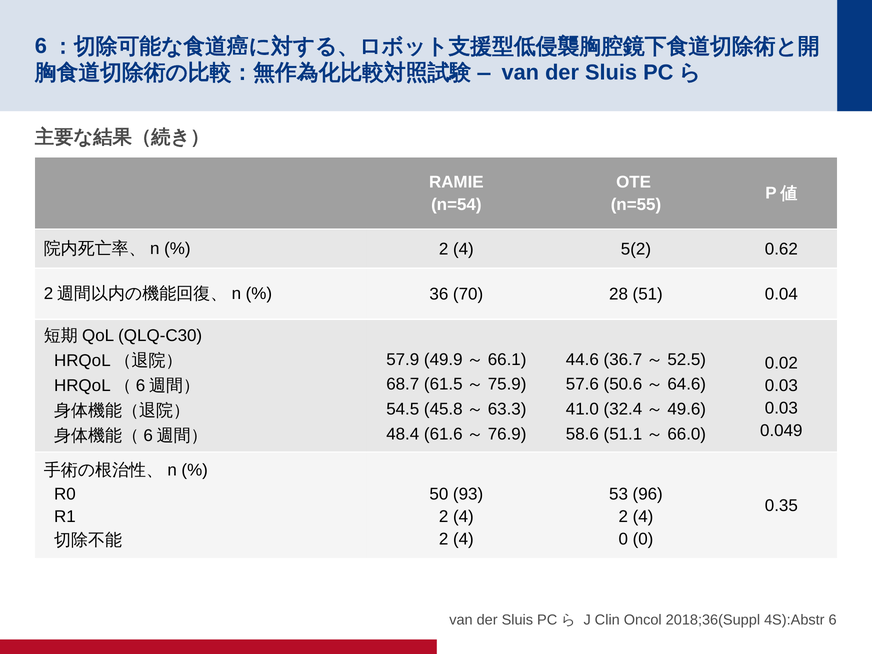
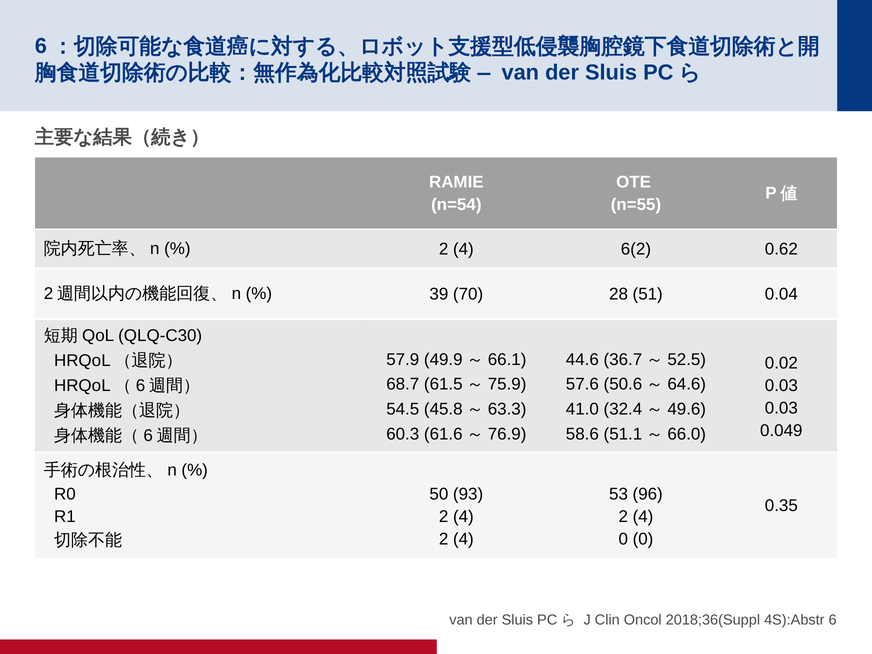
5(2: 5(2 -> 6(2 (636, 249)
36: 36 -> 39 (439, 294)
48.4: 48.4 -> 60.3 (403, 434)
